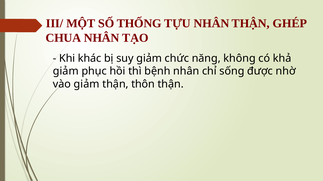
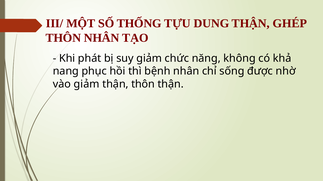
TỰU NHÂN: NHÂN -> DUNG (211, 23)
CHUA: CHUA -> THÔN (63, 38)
khác: khác -> phát (90, 58)
giảm: giảm -> nang (66, 71)
